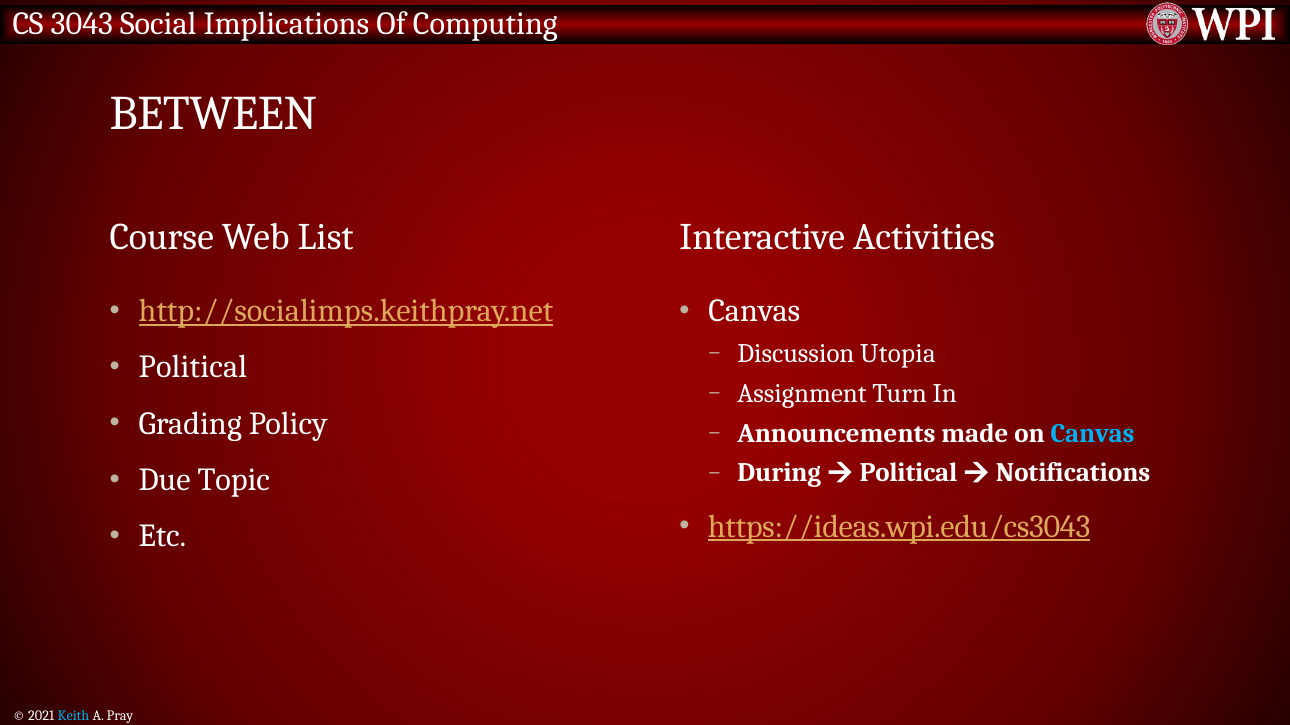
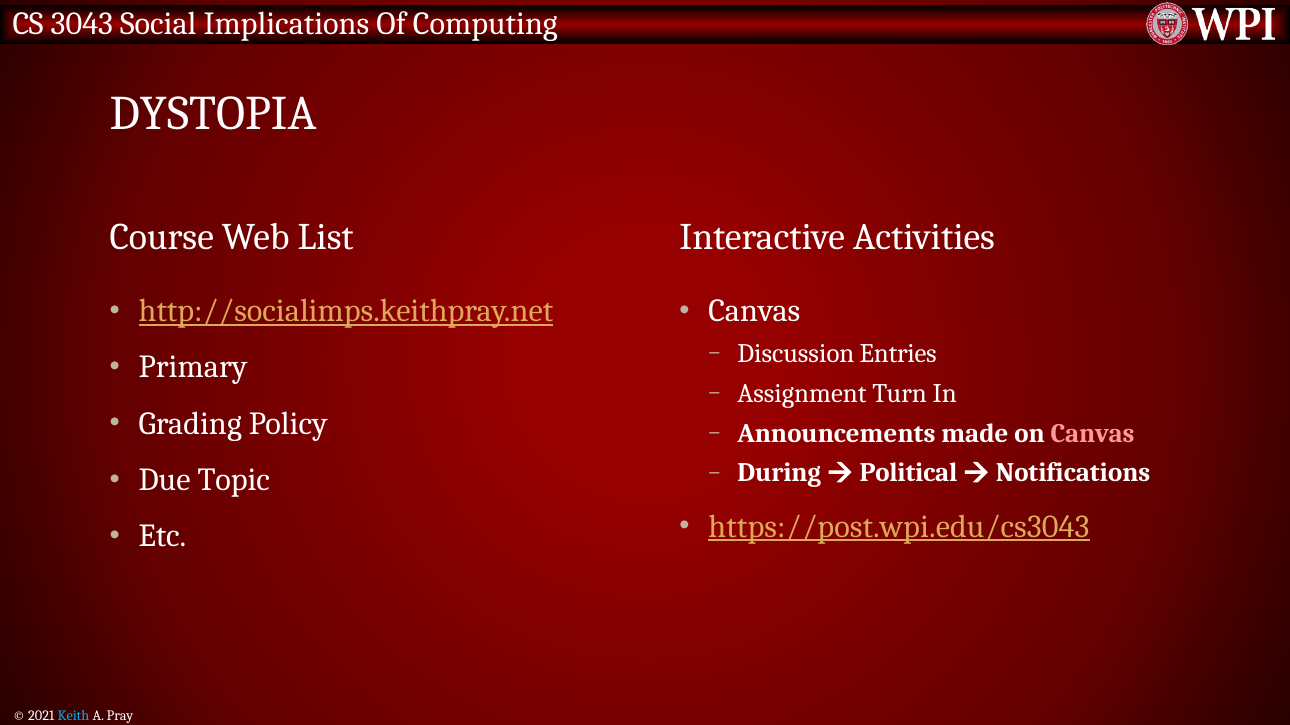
BETWEEN: BETWEEN -> DYSTOPIA (213, 113)
Utopia: Utopia -> Entries (898, 354)
Political: Political -> Primary (193, 368)
Canvas colour: light blue -> pink (1093, 434)
https://ideas.wpi.edu/cs3043: https://ideas.wpi.edu/cs3043 -> https://post.wpi.edu/cs3043 (899, 527)
